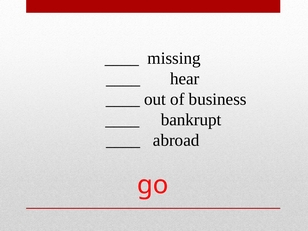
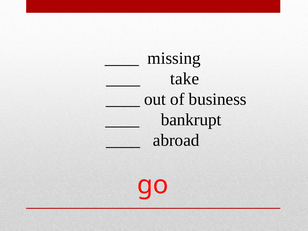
hear: hear -> take (185, 79)
